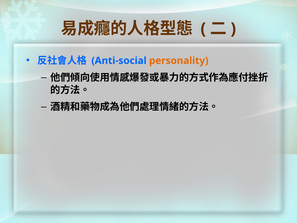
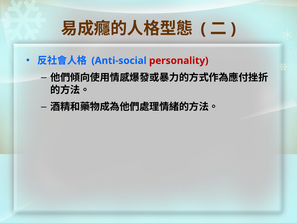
personality colour: orange -> red (179, 61)
